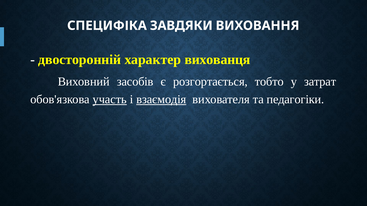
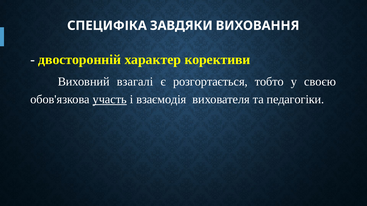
вихованця: вихованця -> корективи (217, 60)
засобів: засобів -> взагалі (135, 82)
затрат: затрат -> своєю (320, 82)
взаємодія underline: present -> none (161, 100)
